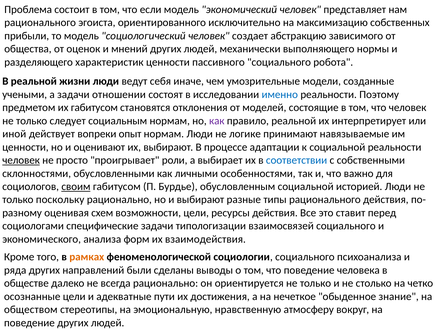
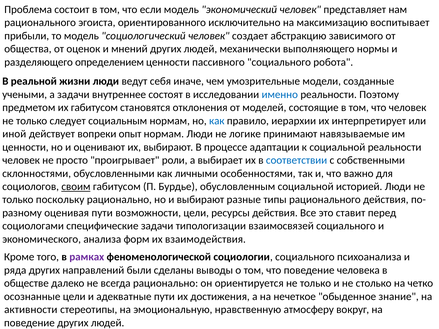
собственных: собственных -> воспитывает (400, 23)
характеристик: характеристик -> определением (110, 62)
отношении: отношении -> внутреннее (119, 94)
как colour: purple -> blue (217, 121)
правило реальной: реальной -> иерархии (294, 121)
человек underline: present -> none (21, 160)
оценивая схем: схем -> пути (102, 213)
рамках colour: orange -> purple (87, 257)
обществом: обществом -> активности (31, 310)
